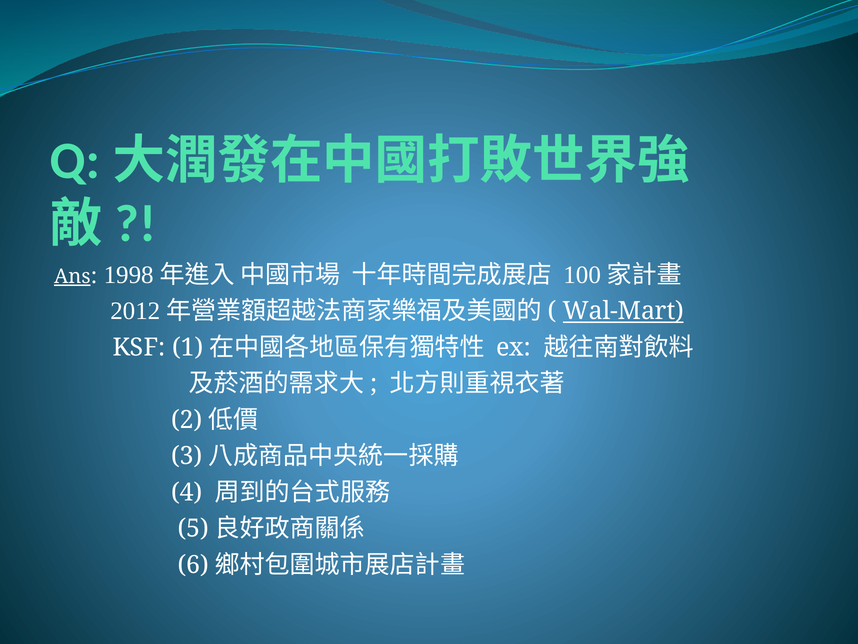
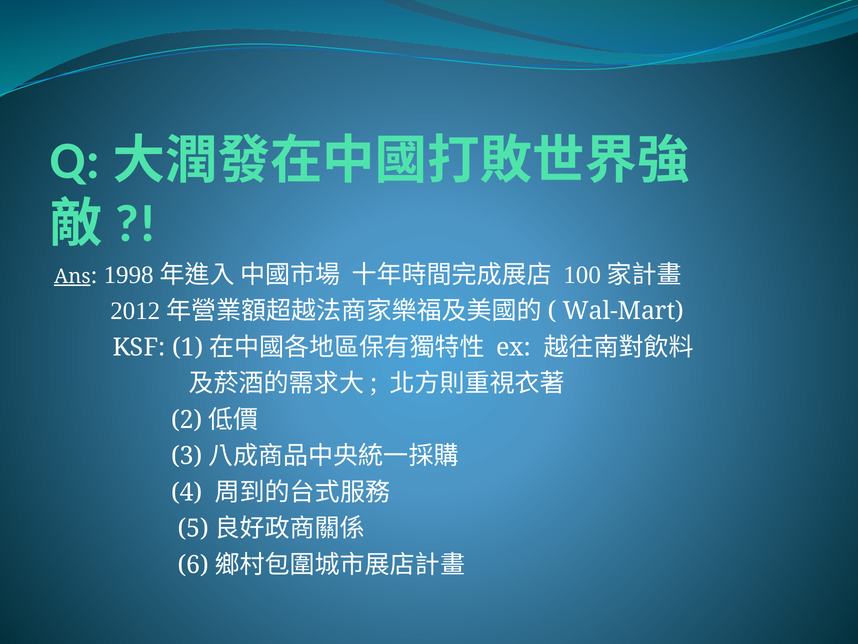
Wal-Mart underline: present -> none (623, 311)
